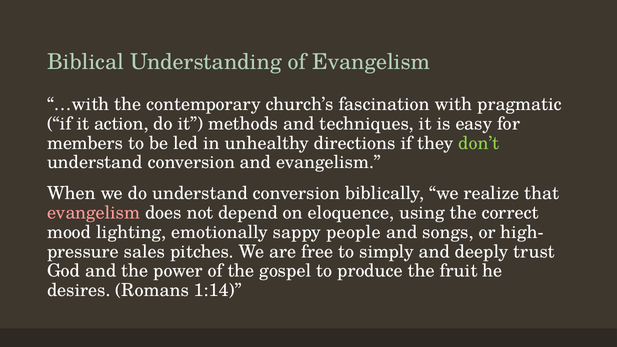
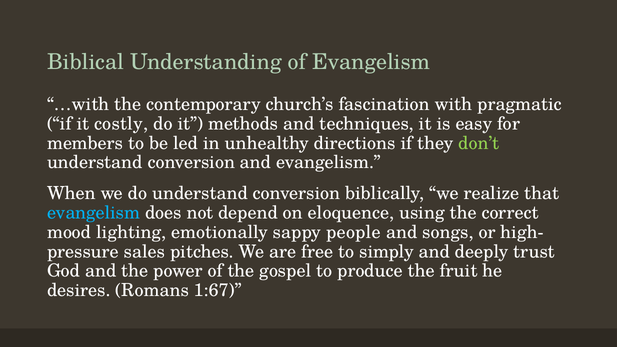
action: action -> costly (121, 124)
evangelism colour: pink -> light blue (94, 213)
1:14: 1:14 -> 1:67 (218, 290)
